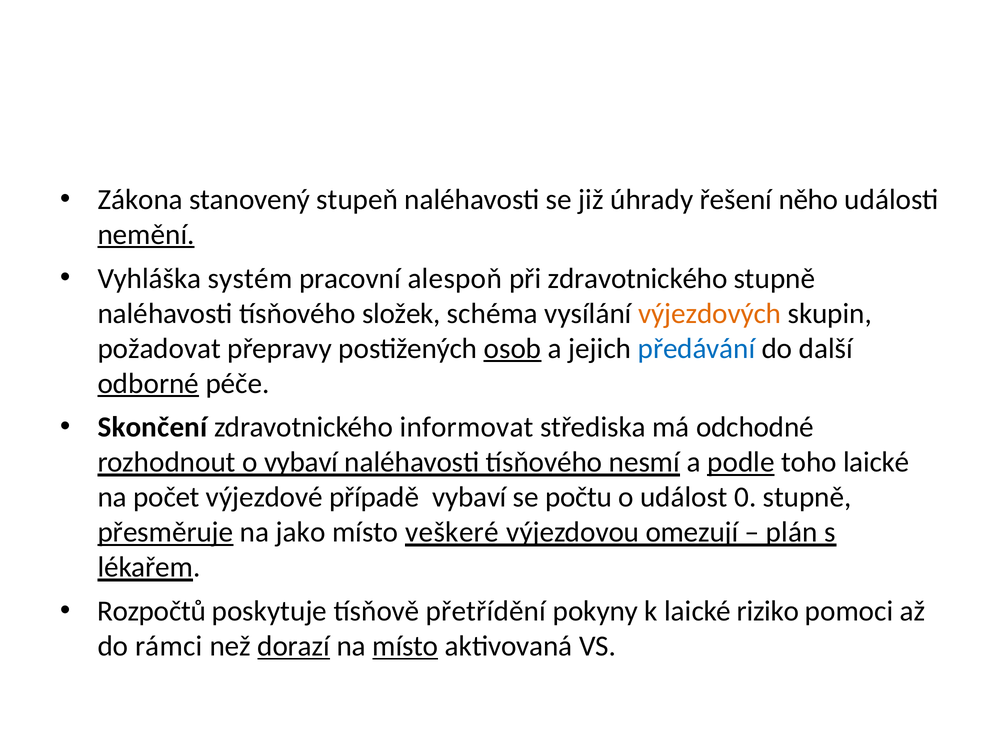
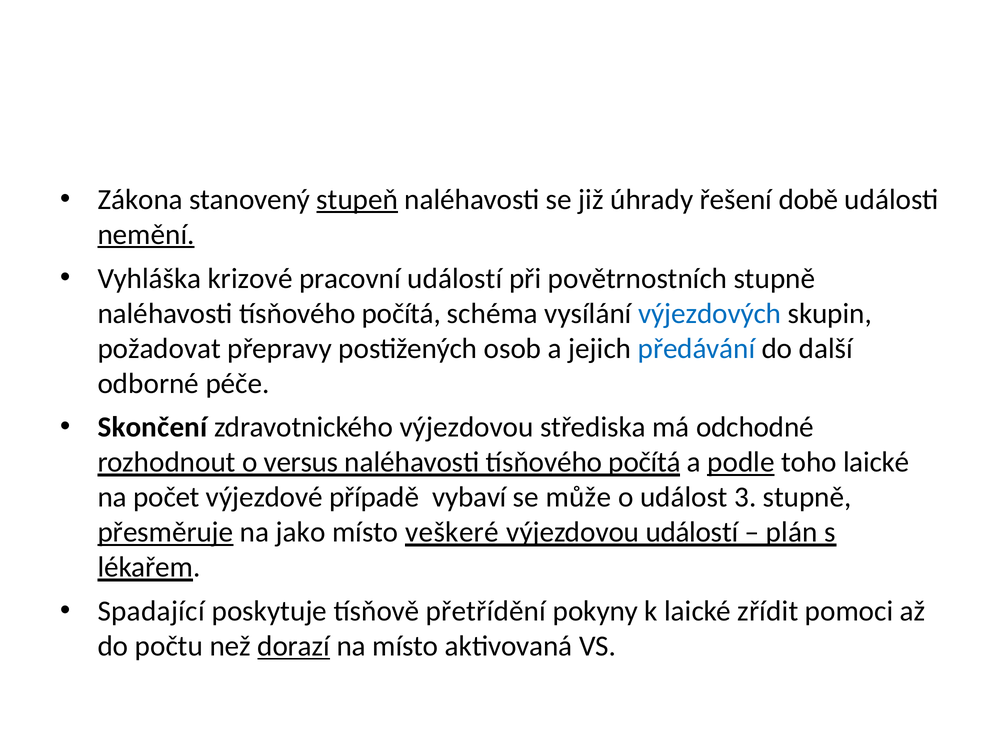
stupeň underline: none -> present (357, 200)
něho: něho -> době (808, 200)
systém: systém -> krizové (250, 279)
pracovní alespoň: alespoň -> událostí (455, 279)
při zdravotnického: zdravotnického -> povětrnostních (638, 279)
složek: složek -> počítá (401, 314)
výjezdových colour: orange -> blue (710, 314)
osob underline: present -> none (513, 349)
odborné underline: present -> none (148, 384)
zdravotnického informovat: informovat -> výjezdovou (467, 428)
o vybaví: vybaví -> versus (301, 463)
nesmí: nesmí -> počítá (644, 463)
počtu: počtu -> může (578, 498)
0: 0 -> 3 (745, 498)
výjezdovou omezují: omezují -> událostí (692, 533)
Rozpočtů: Rozpočtů -> Spadající (151, 612)
riziko: riziko -> zřídit (768, 612)
rámci: rámci -> počtu (169, 647)
místo underline: present -> none (405, 647)
